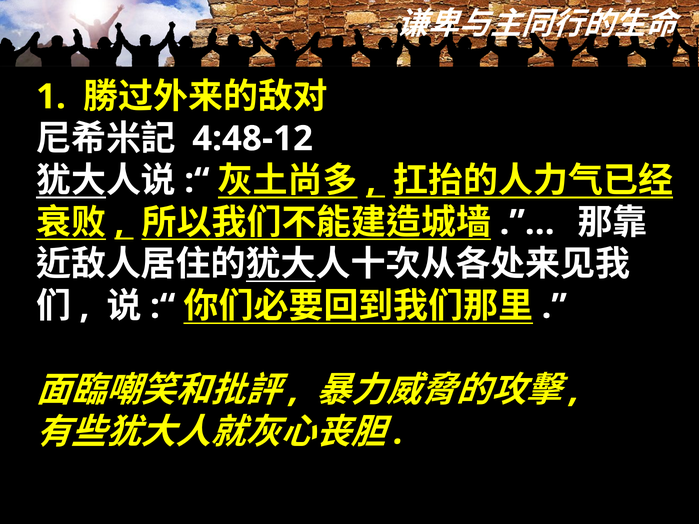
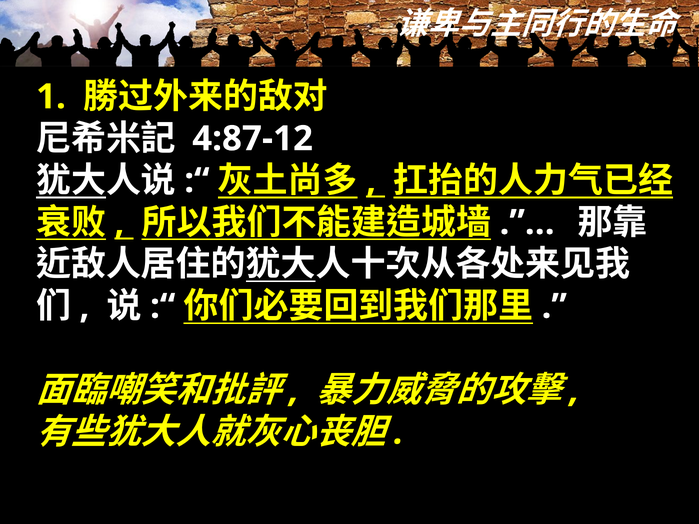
4:48-12: 4:48-12 -> 4:87-12 (253, 139)
